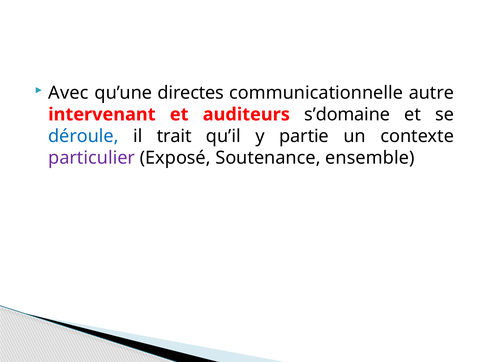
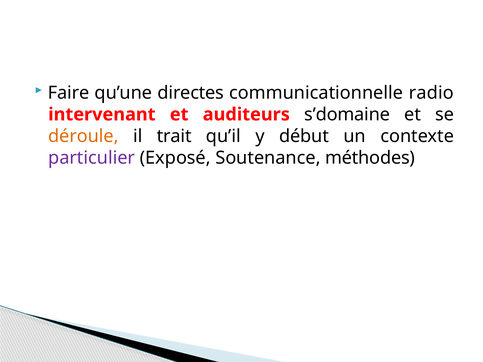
Avec: Avec -> Faire (69, 93)
autre: autre -> radio (431, 93)
déroule colour: blue -> orange (83, 136)
partie: partie -> début (304, 136)
ensemble: ensemble -> méthodes (370, 158)
